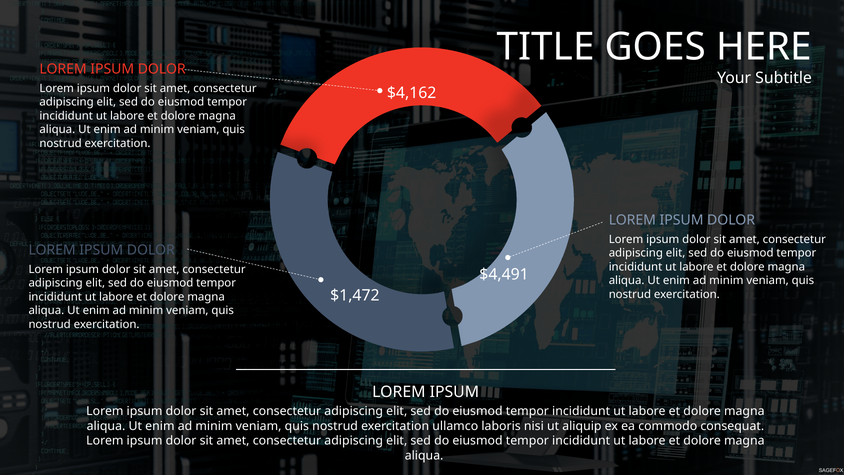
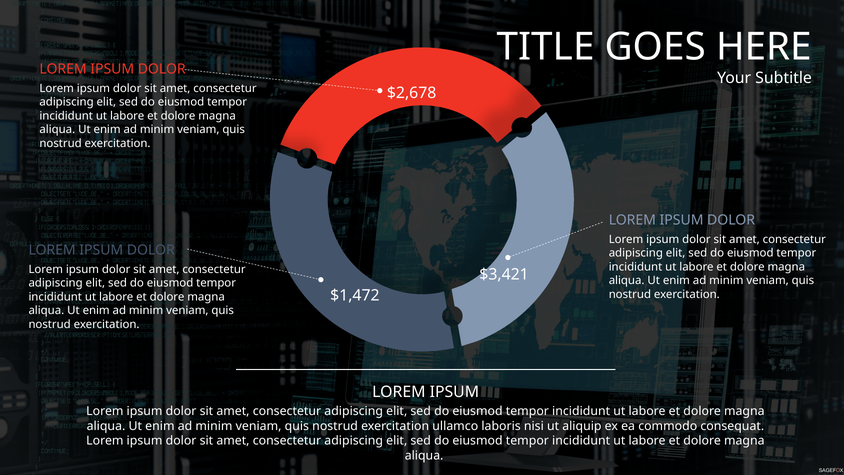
$4,162: $4,162 -> $2,678 (412, 93)
$4,491: $4,491 -> $3,421 (504, 274)
